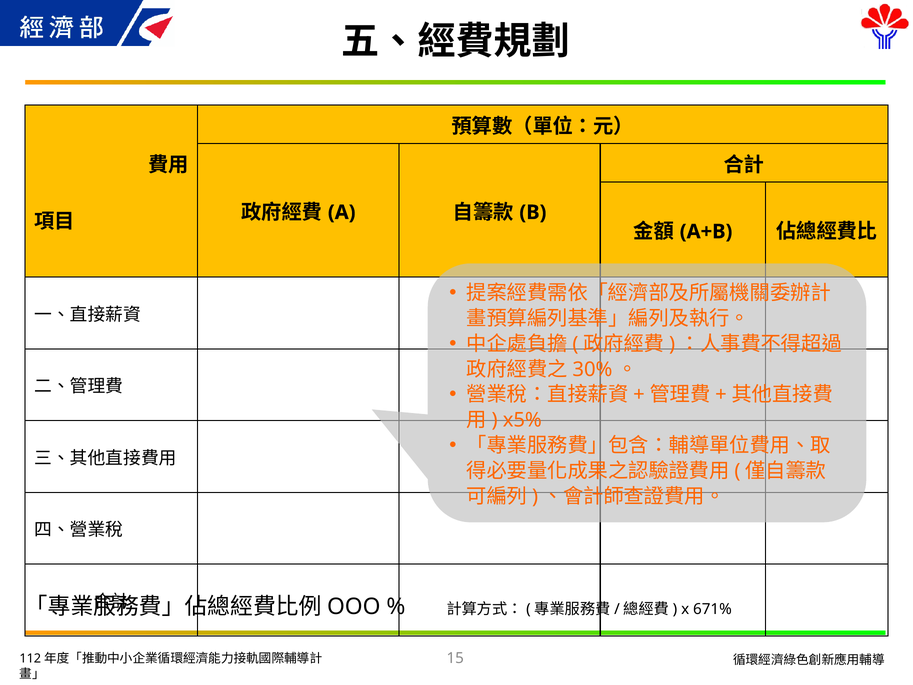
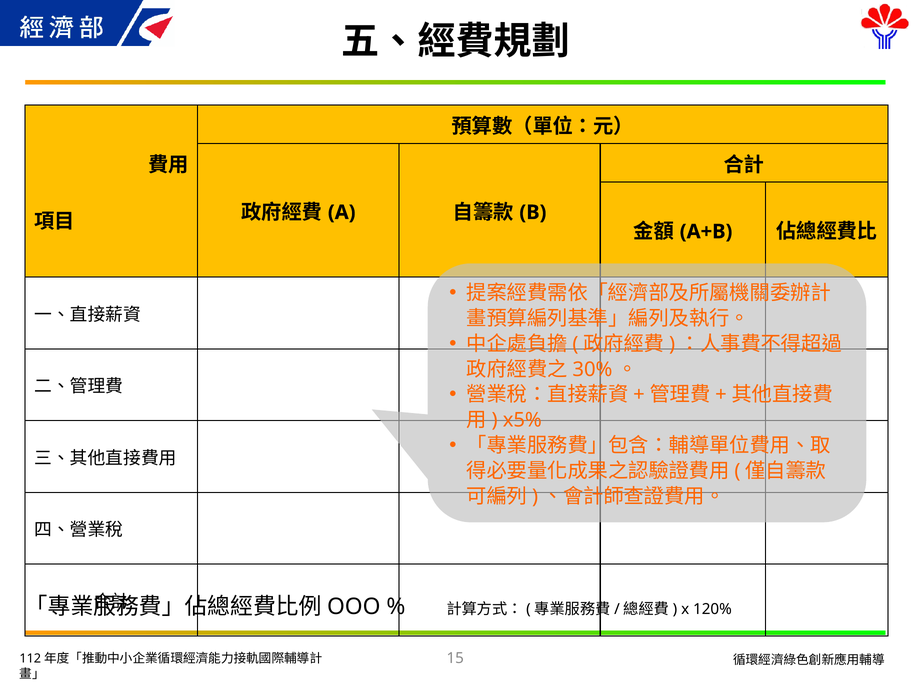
671%: 671% -> 120% (712, 609)
